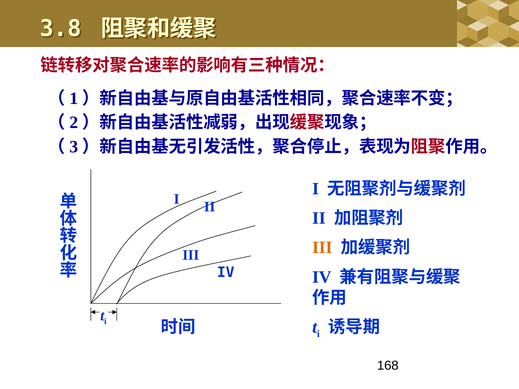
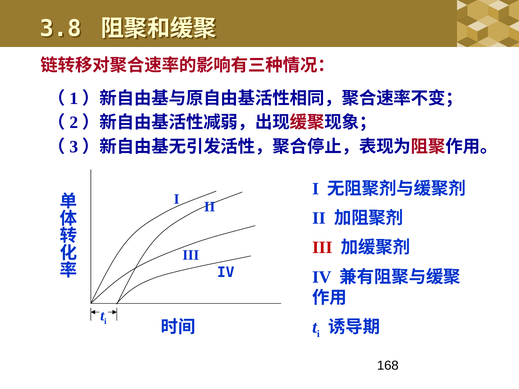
III colour: orange -> red (322, 248)
